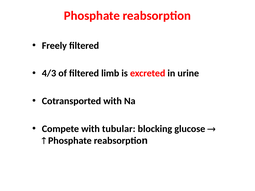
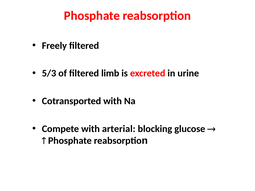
4/3: 4/3 -> 5/3 (49, 73)
tubular: tubular -> arterial (119, 129)
